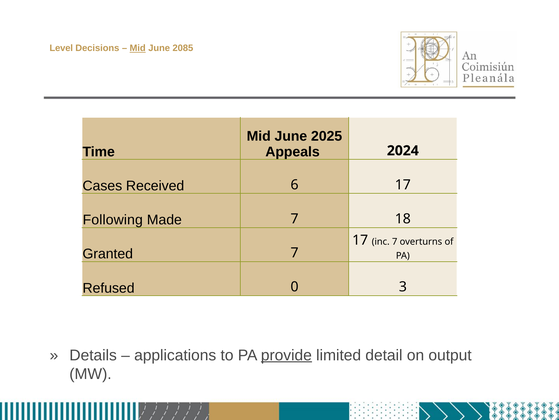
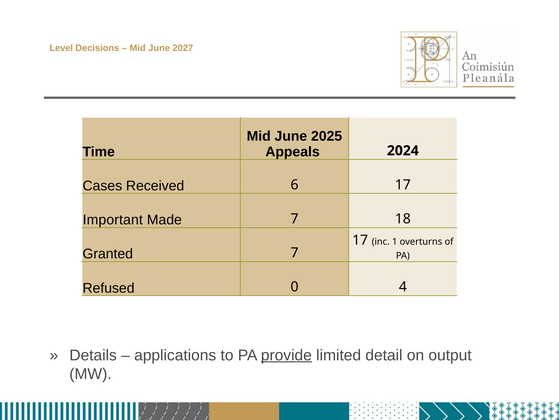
Mid underline: present -> none (138, 48)
2085: 2085 -> 2027 (183, 48)
Following: Following -> Important (113, 220)
inc 7: 7 -> 1 (395, 241)
3: 3 -> 4 (403, 286)
